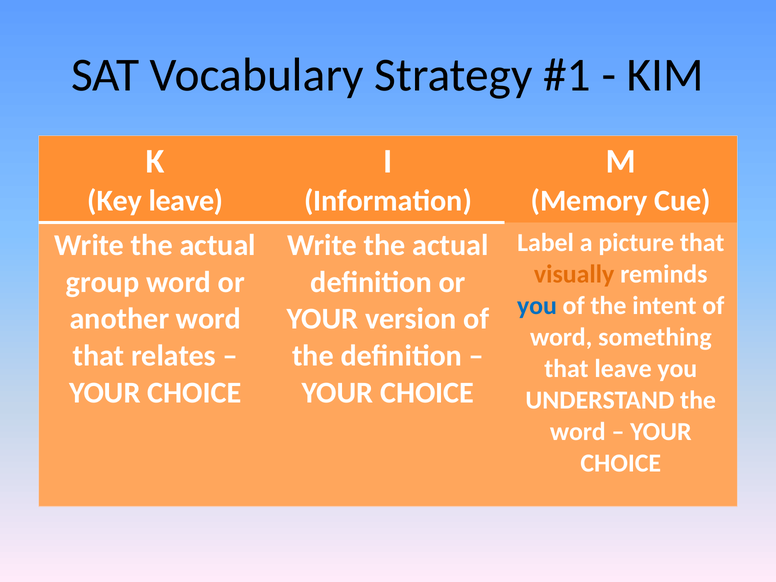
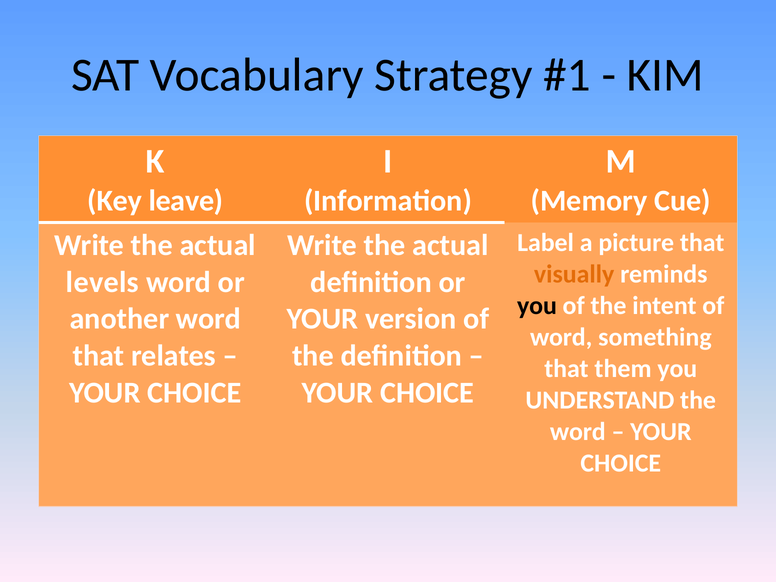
group: group -> levels (102, 282)
you colour: blue -> black (537, 306)
that leave: leave -> them (623, 369)
